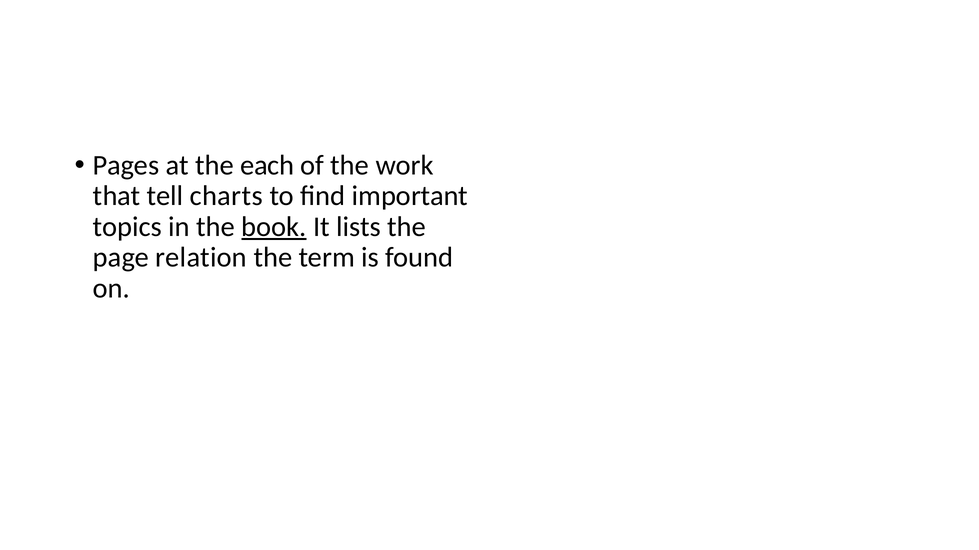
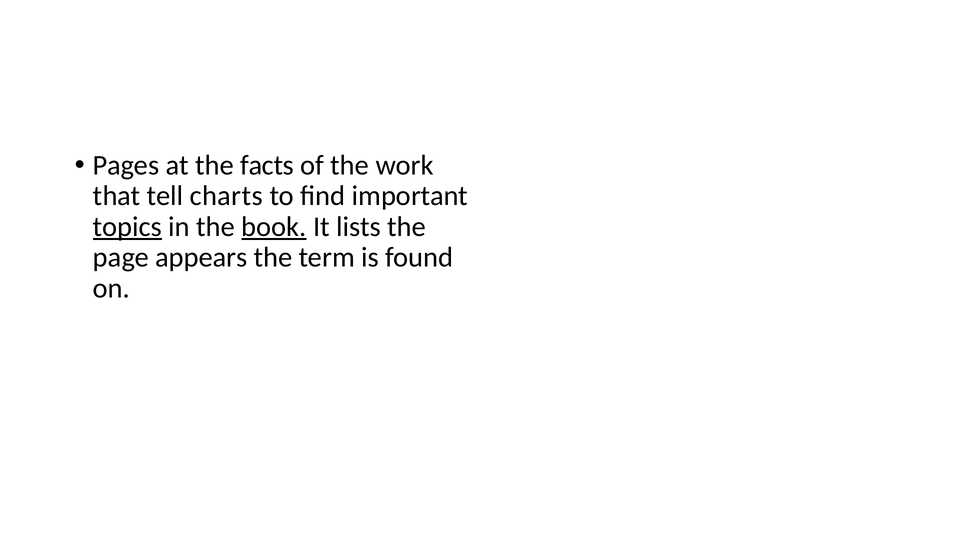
each: each -> facts (267, 165)
topics underline: none -> present (128, 227)
relation: relation -> appears (201, 258)
